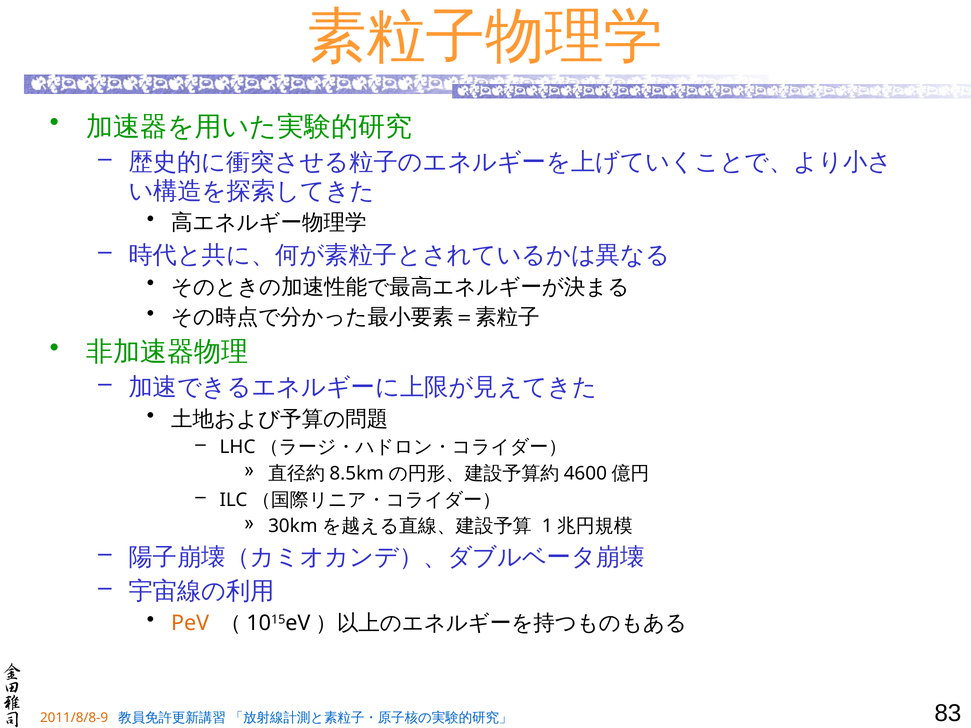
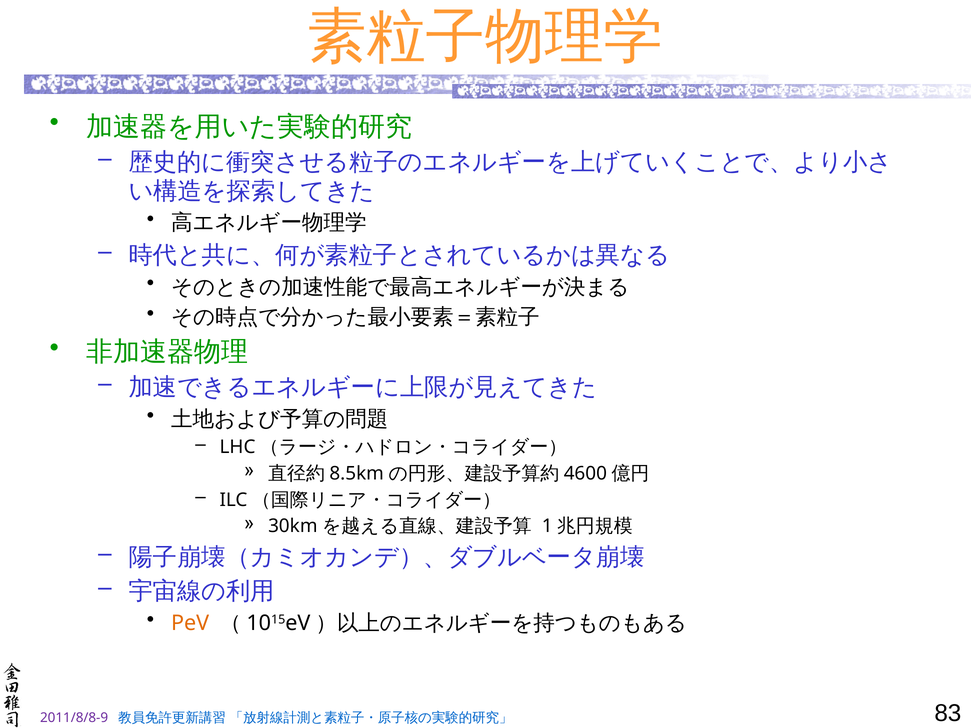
2011/8/8-9 colour: orange -> purple (74, 718)
